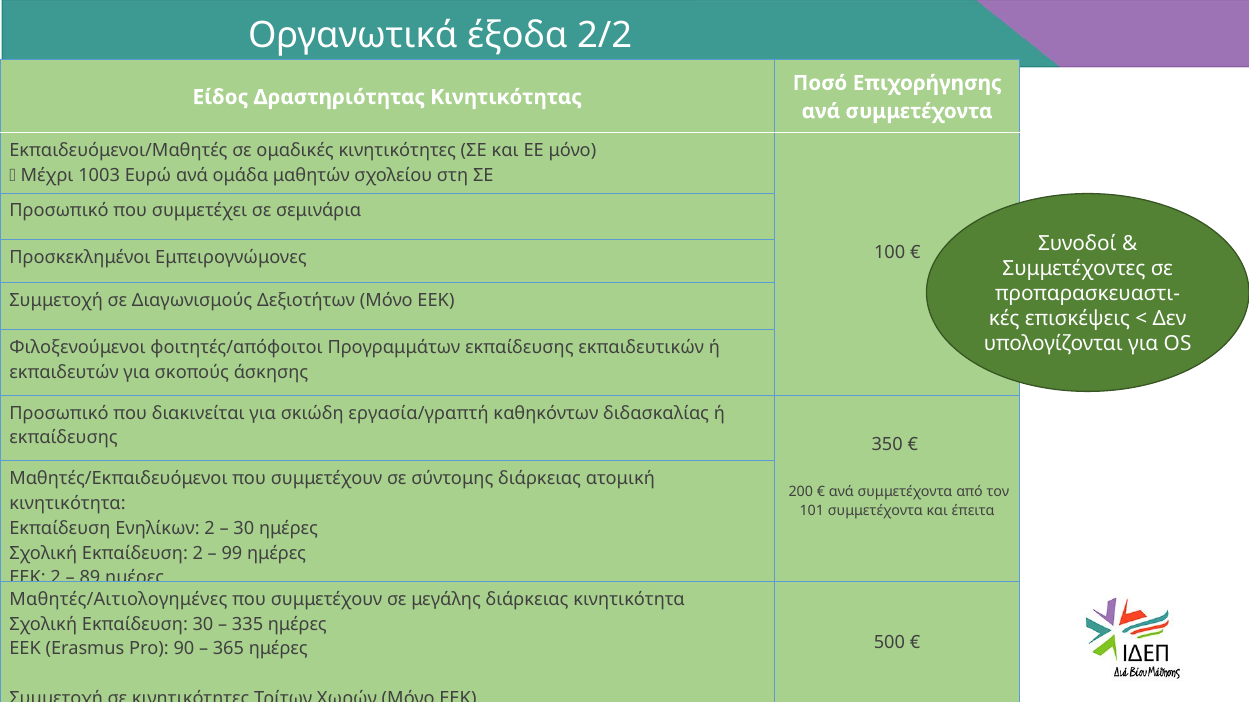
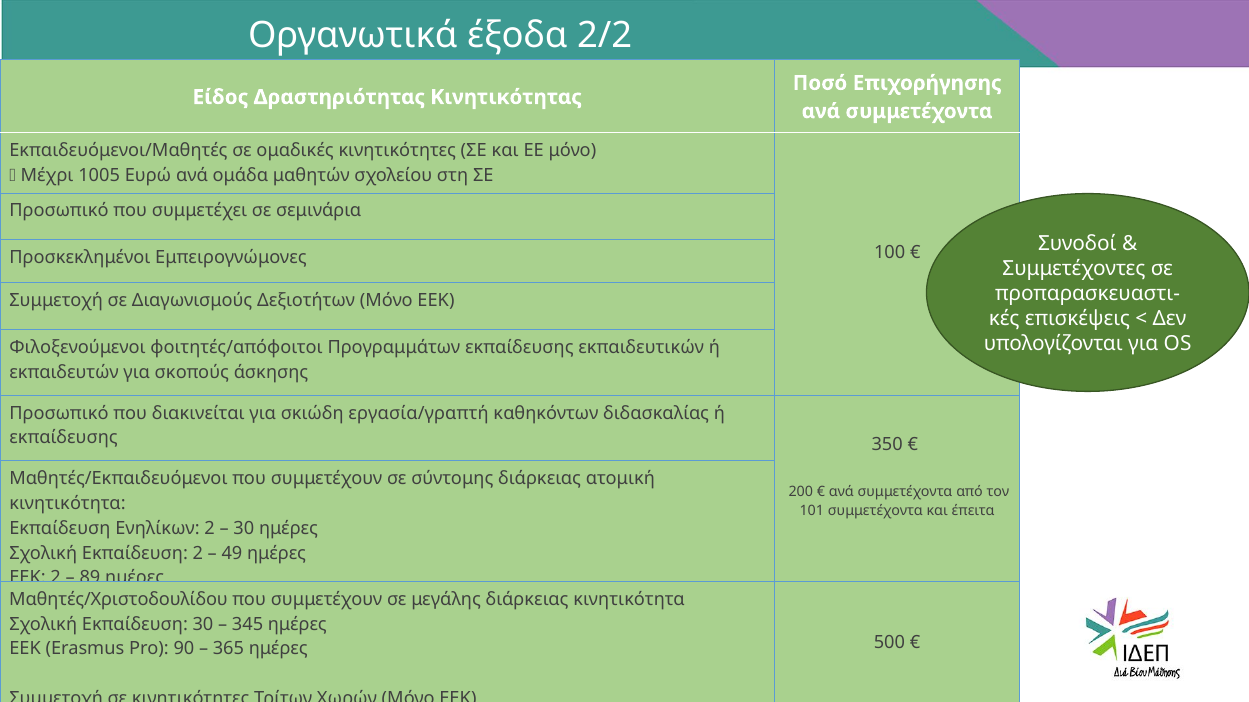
1003: 1003 -> 1005 (99, 175)
99: 99 -> 49 (232, 553)
Μαθητές/Αιτιολογημένες: Μαθητές/Αιτιολογημένες -> Μαθητές/Χριστοδουλίδου (119, 600)
335: 335 -> 345 (248, 625)
